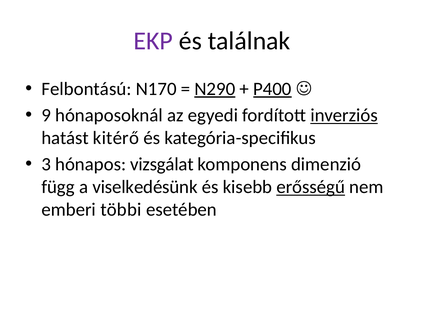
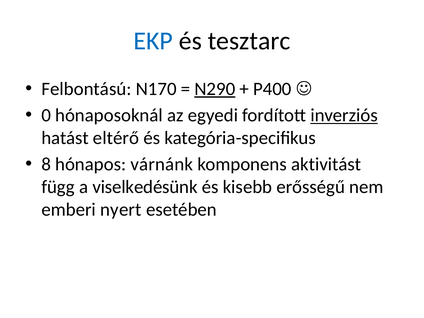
EKP colour: purple -> blue (153, 41)
találnak: találnak -> tesztarc (249, 41)
P400 underline: present -> none (272, 89)
9: 9 -> 0 (46, 115)
kitérő: kitérő -> eltérő (116, 138)
3: 3 -> 8 (46, 164)
vizsgálat: vizsgálat -> várnánk (162, 164)
dimenzió: dimenzió -> aktivitást (326, 164)
erősségű underline: present -> none (311, 187)
többi: többi -> nyert (121, 210)
